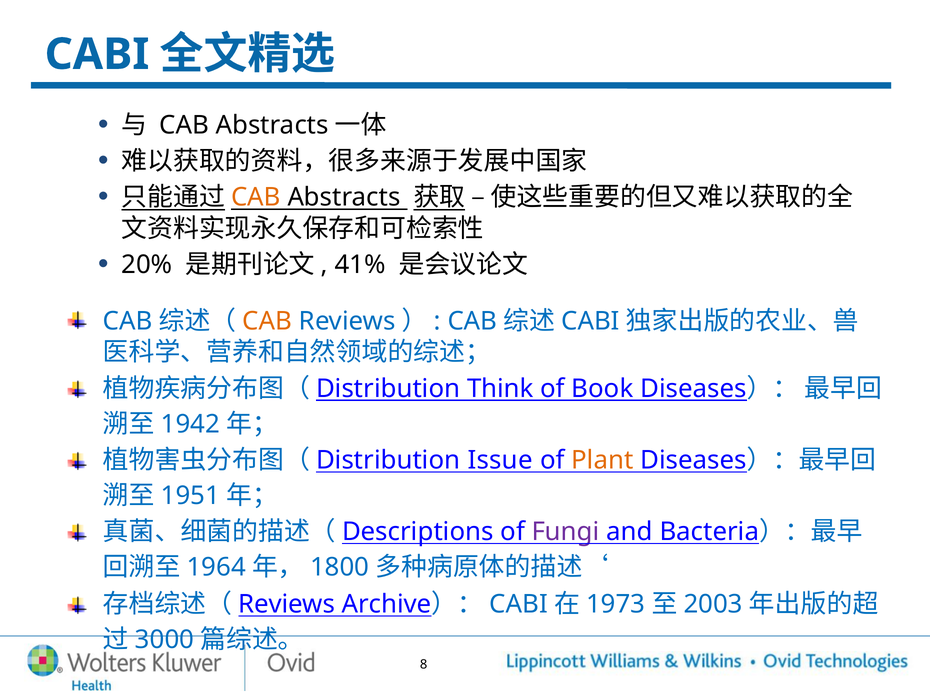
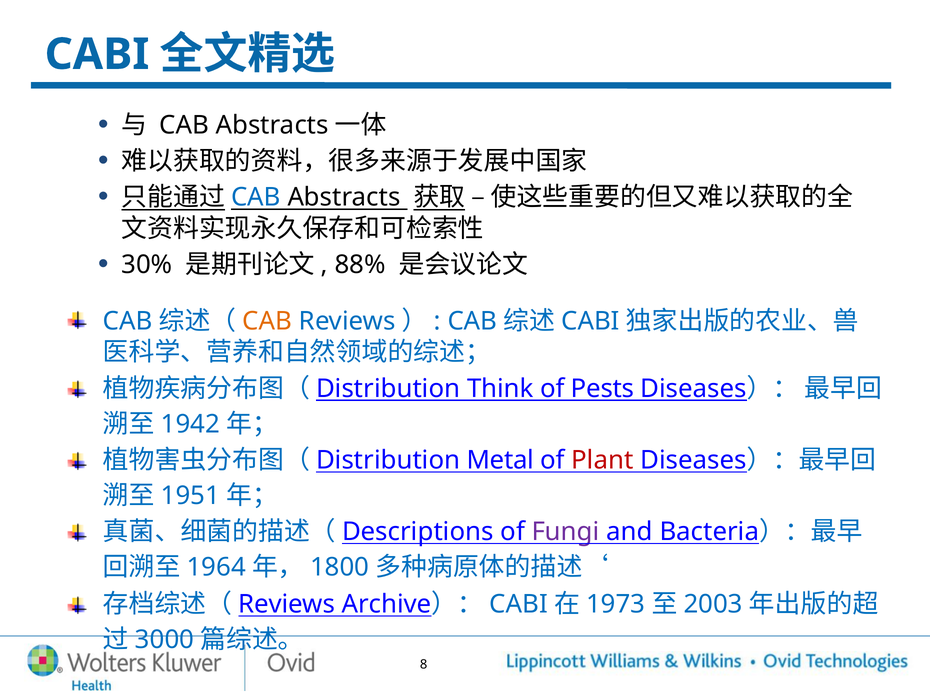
CAB colour: orange -> blue (256, 197)
20%: 20% -> 30% (147, 265)
41%: 41% -> 88% (360, 265)
Book: Book -> Pests (603, 388)
Issue: Issue -> Metal (500, 460)
Plant colour: orange -> red (602, 460)
